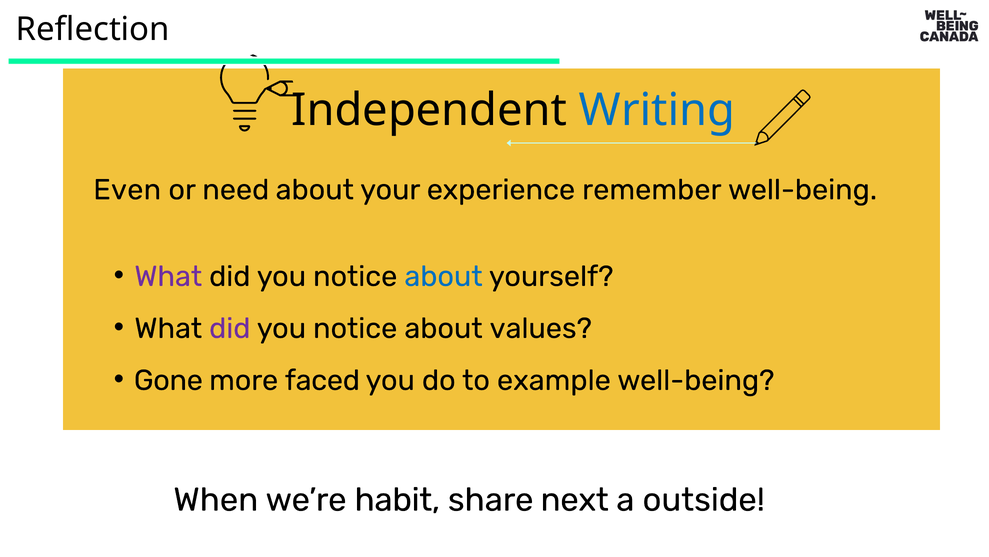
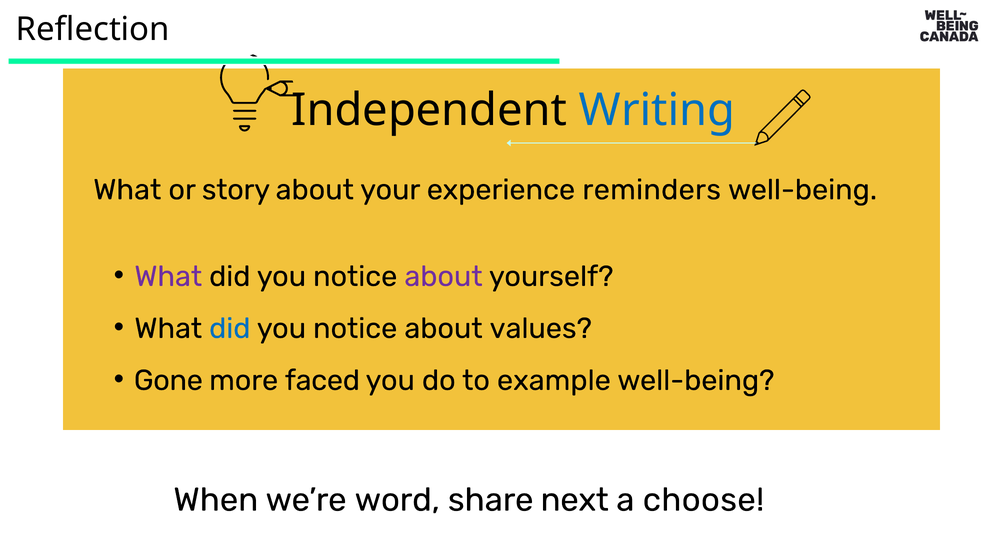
Even: Even -> What (127, 190)
need: need -> story (236, 190)
remember: remember -> reminders (652, 190)
about colour: blue -> purple (443, 276)
did colour: purple -> blue (230, 328)
habit: habit -> word (397, 499)
outside: outside -> choose (703, 499)
